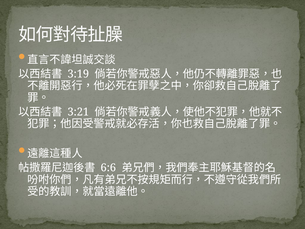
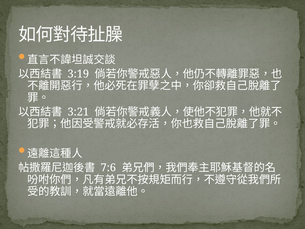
6:6: 6:6 -> 7:6 (108, 168)
